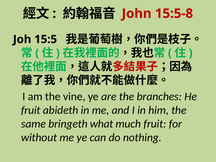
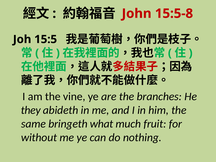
fruit: fruit -> they (31, 110)
